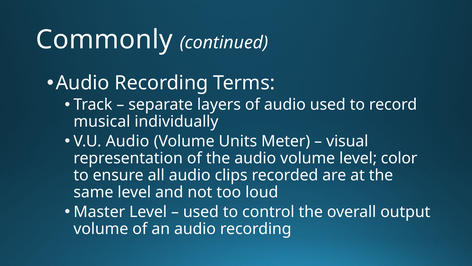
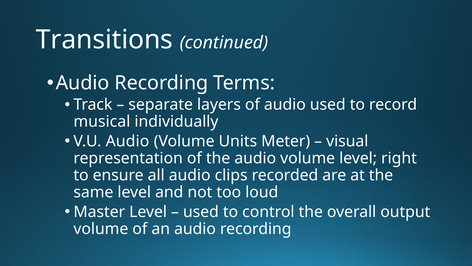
Commonly: Commonly -> Transitions (105, 40)
color: color -> right (399, 158)
